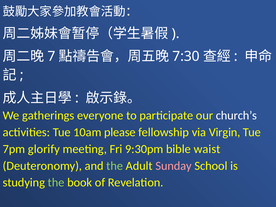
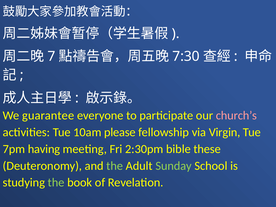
gatherings: gatherings -> guarantee (48, 115)
church’s colour: white -> pink (236, 115)
glorify: glorify -> having (44, 149)
9:30pm: 9:30pm -> 2:30pm (144, 149)
waist: waist -> these (207, 149)
Sunday colour: pink -> light green (174, 166)
